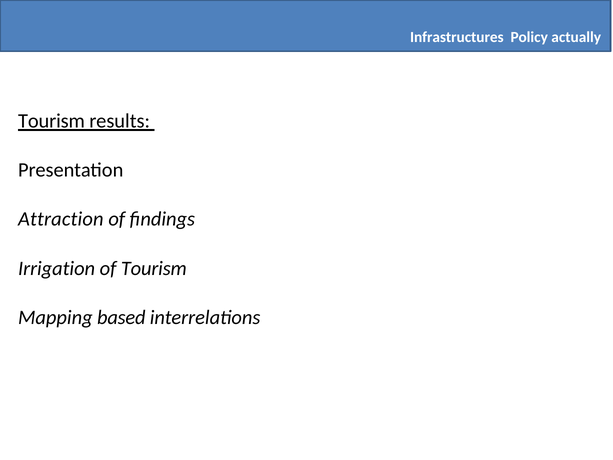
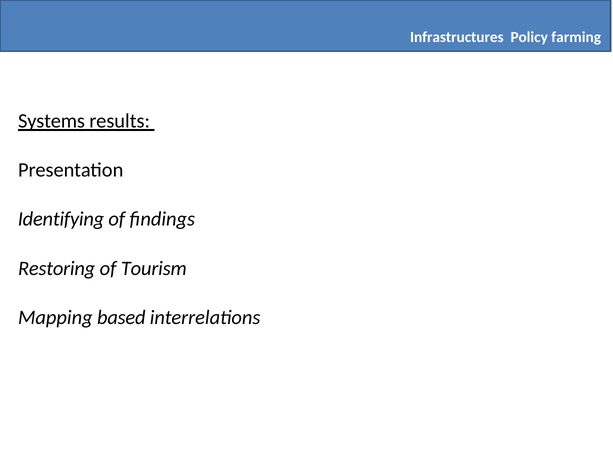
actually: actually -> farming (576, 37)
Tourism: Tourism -> Systems (52, 121)
Attraction: Attraction -> Identifying (61, 219)
Irrigation: Irrigation -> Restoring (57, 268)
